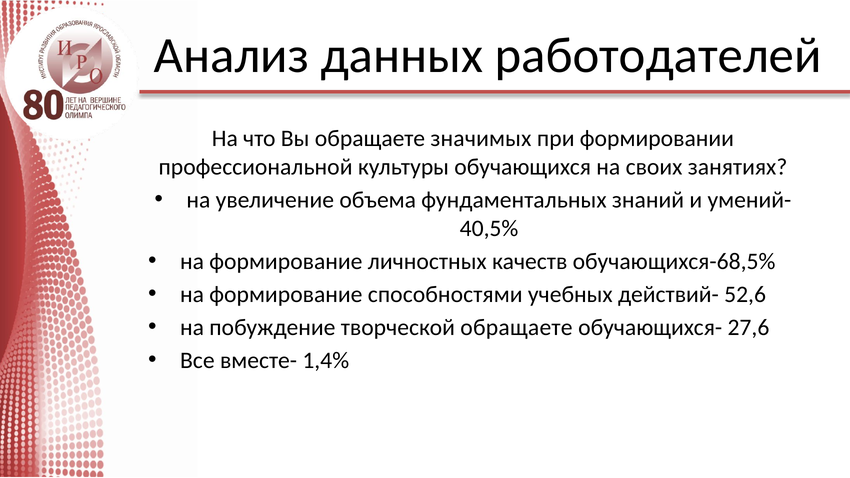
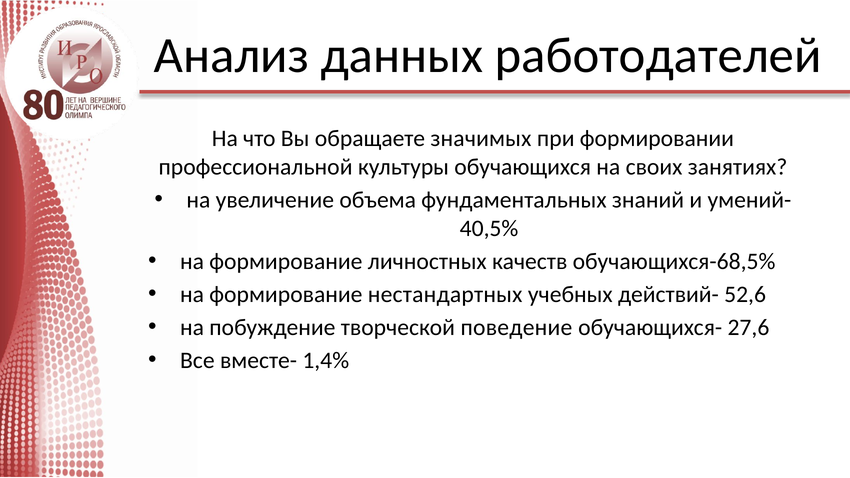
способностями: способностями -> нестандартных (445, 295)
творческой обращаете: обращаете -> поведение (516, 328)
